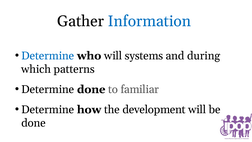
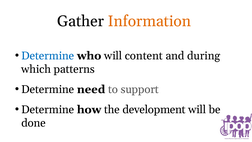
Information colour: blue -> orange (149, 21)
systems: systems -> content (144, 56)
Determine done: done -> need (91, 89)
familiar: familiar -> support (140, 89)
